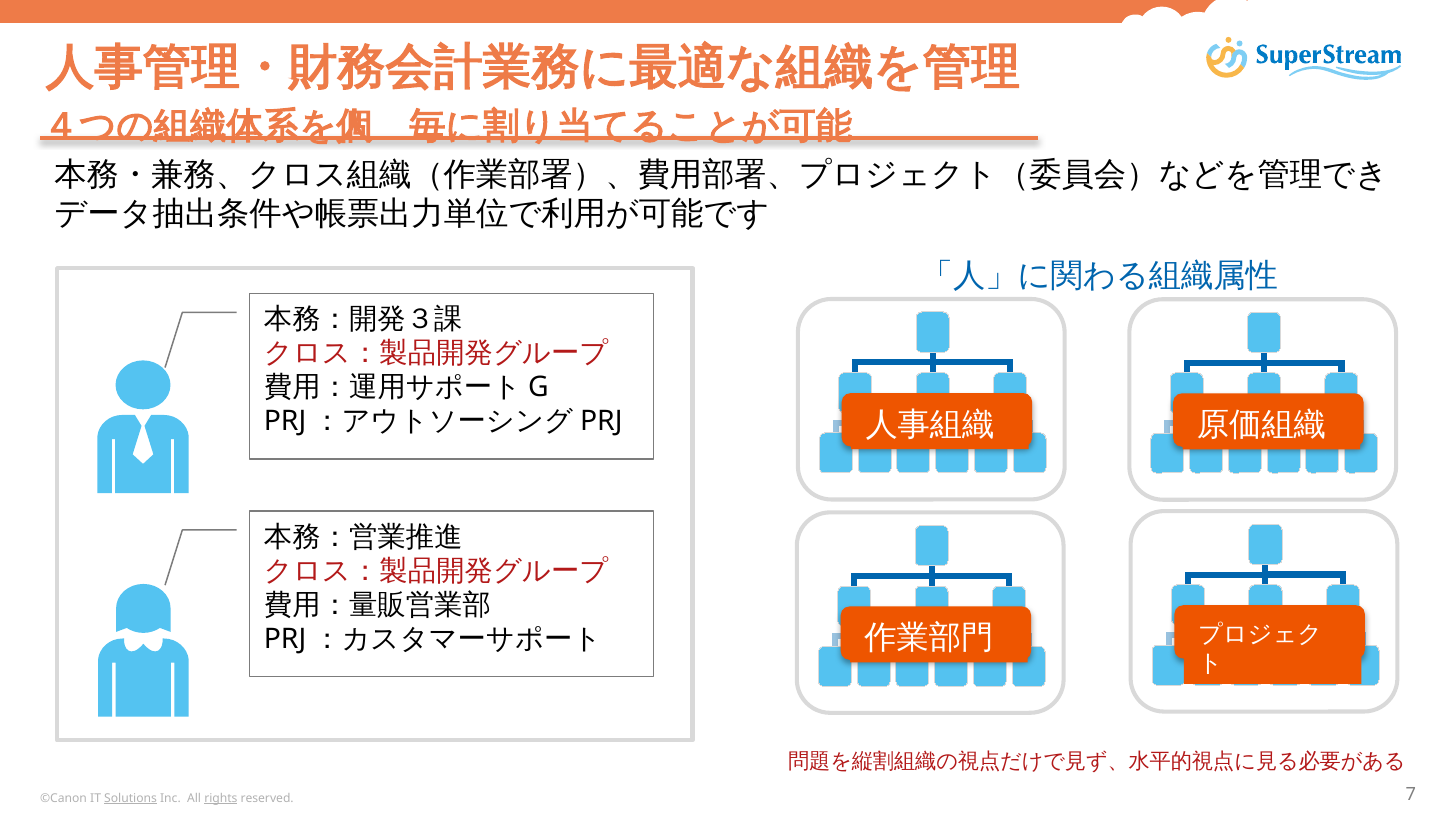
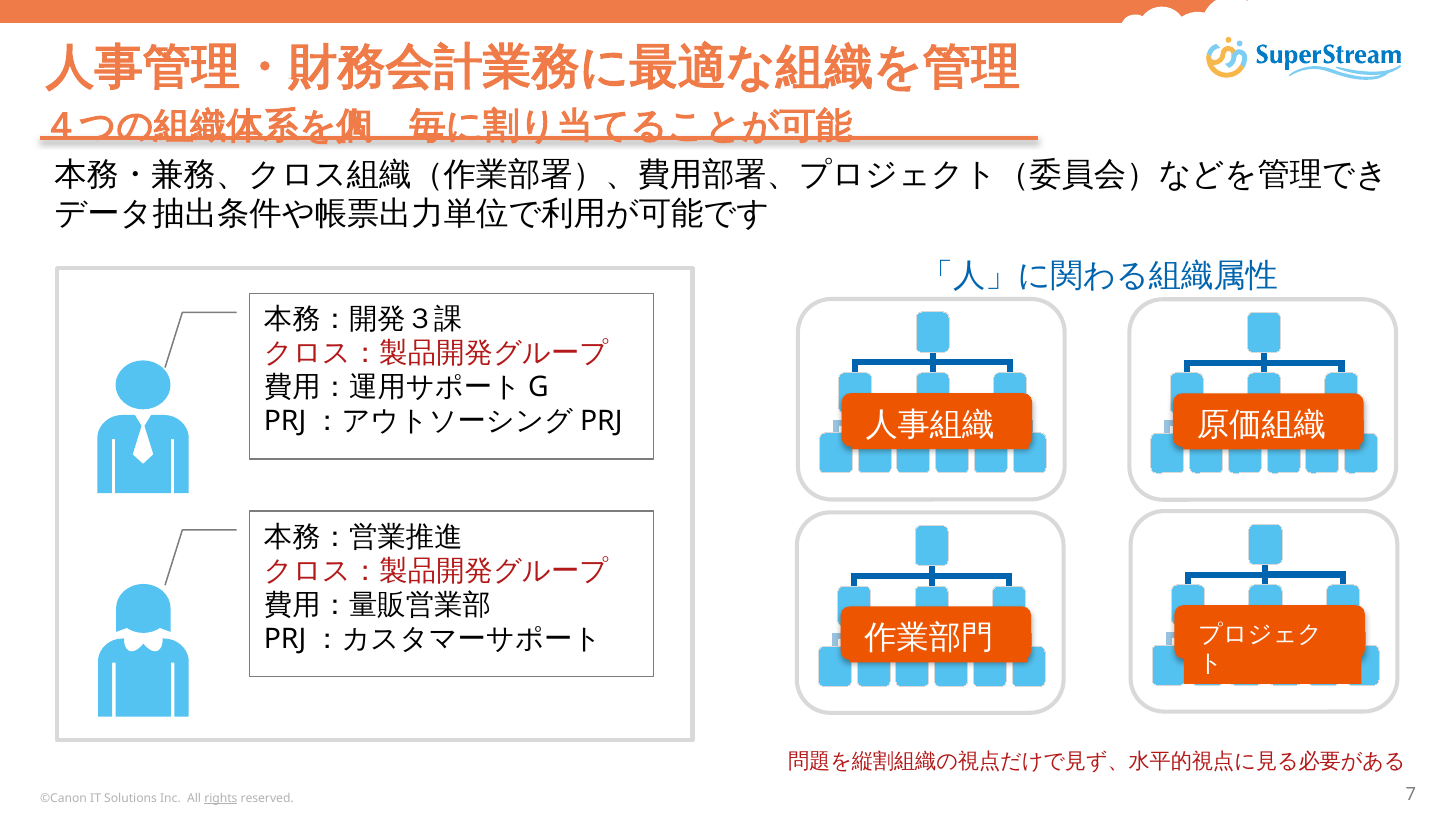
Solutions underline: present -> none (131, 798)
